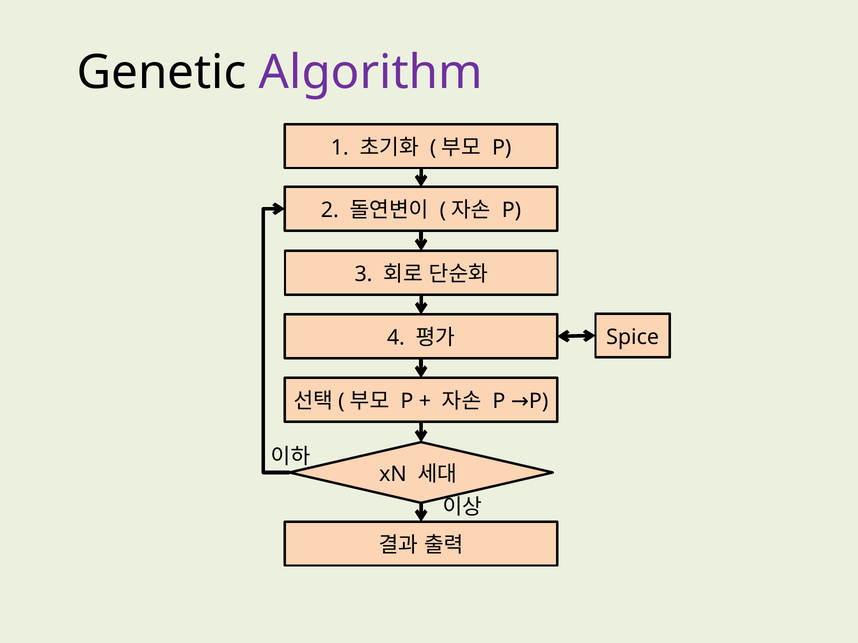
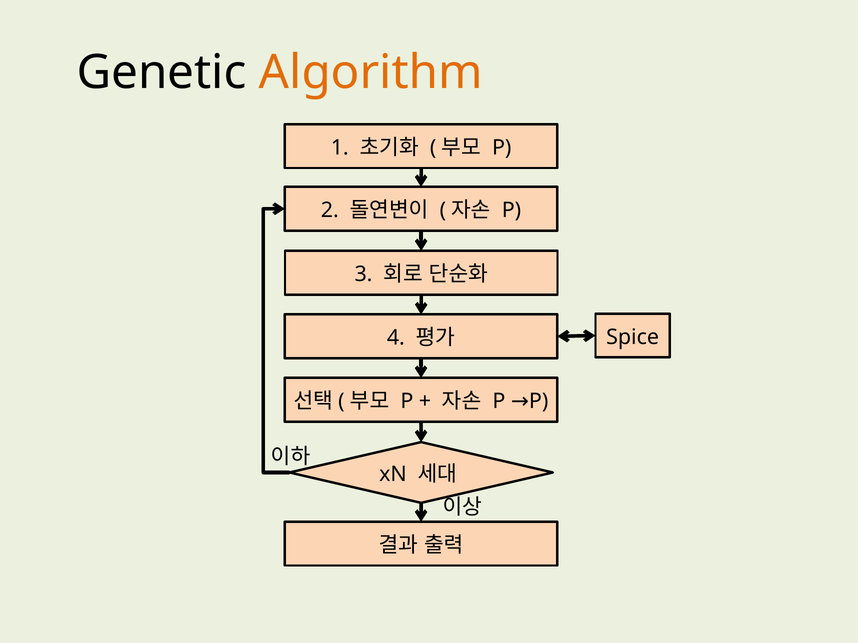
Algorithm colour: purple -> orange (371, 72)
